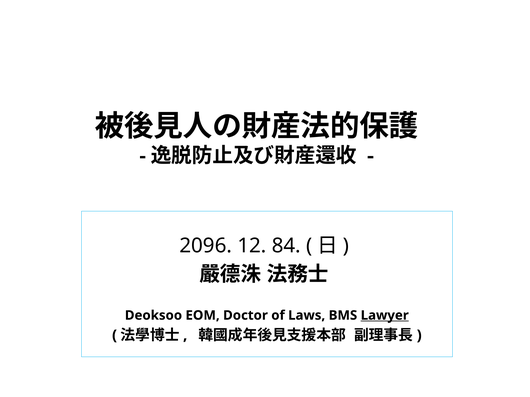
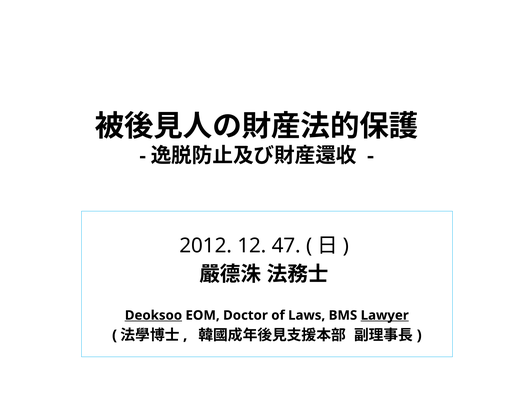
2096: 2096 -> 2012 (206, 246)
84: 84 -> 47 (286, 246)
Deoksoo underline: none -> present (153, 316)
